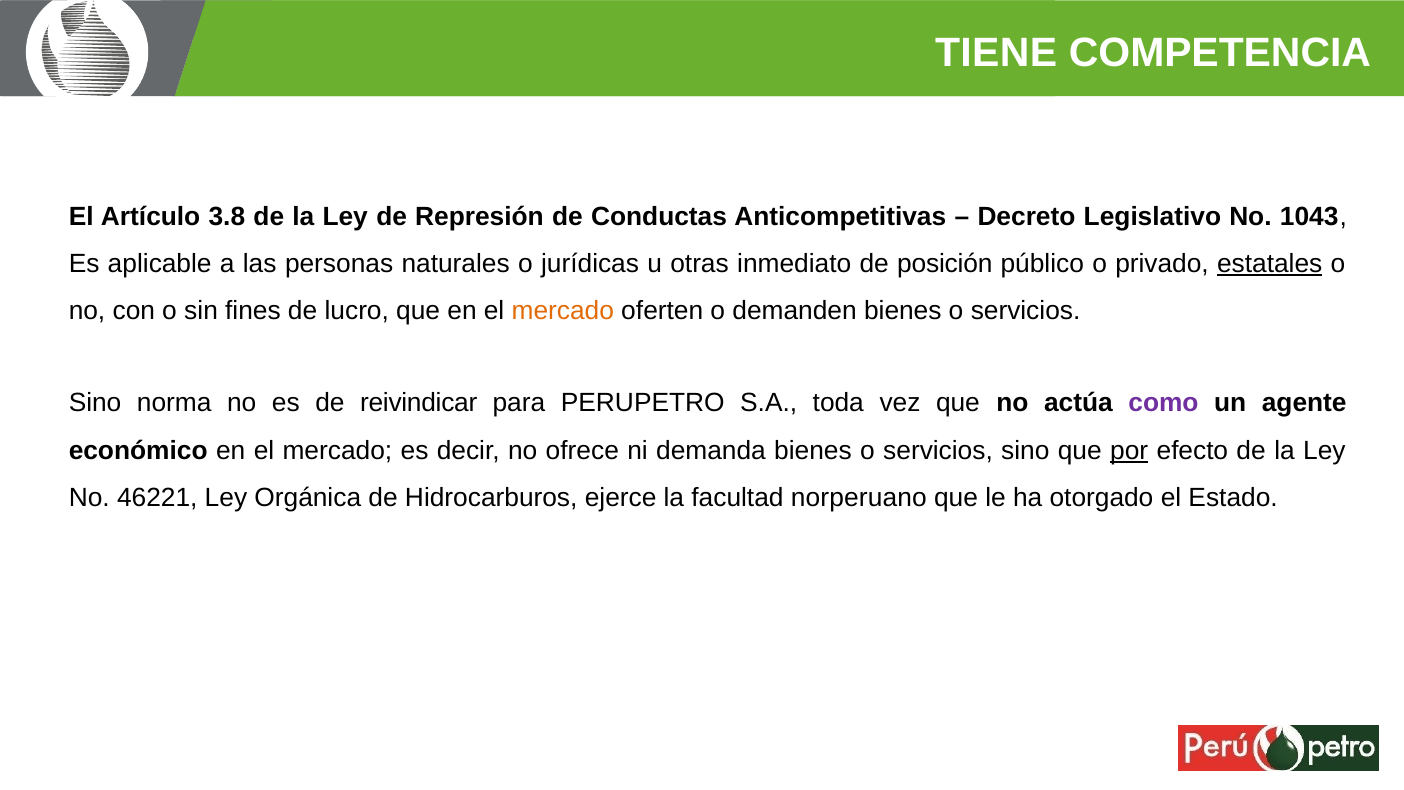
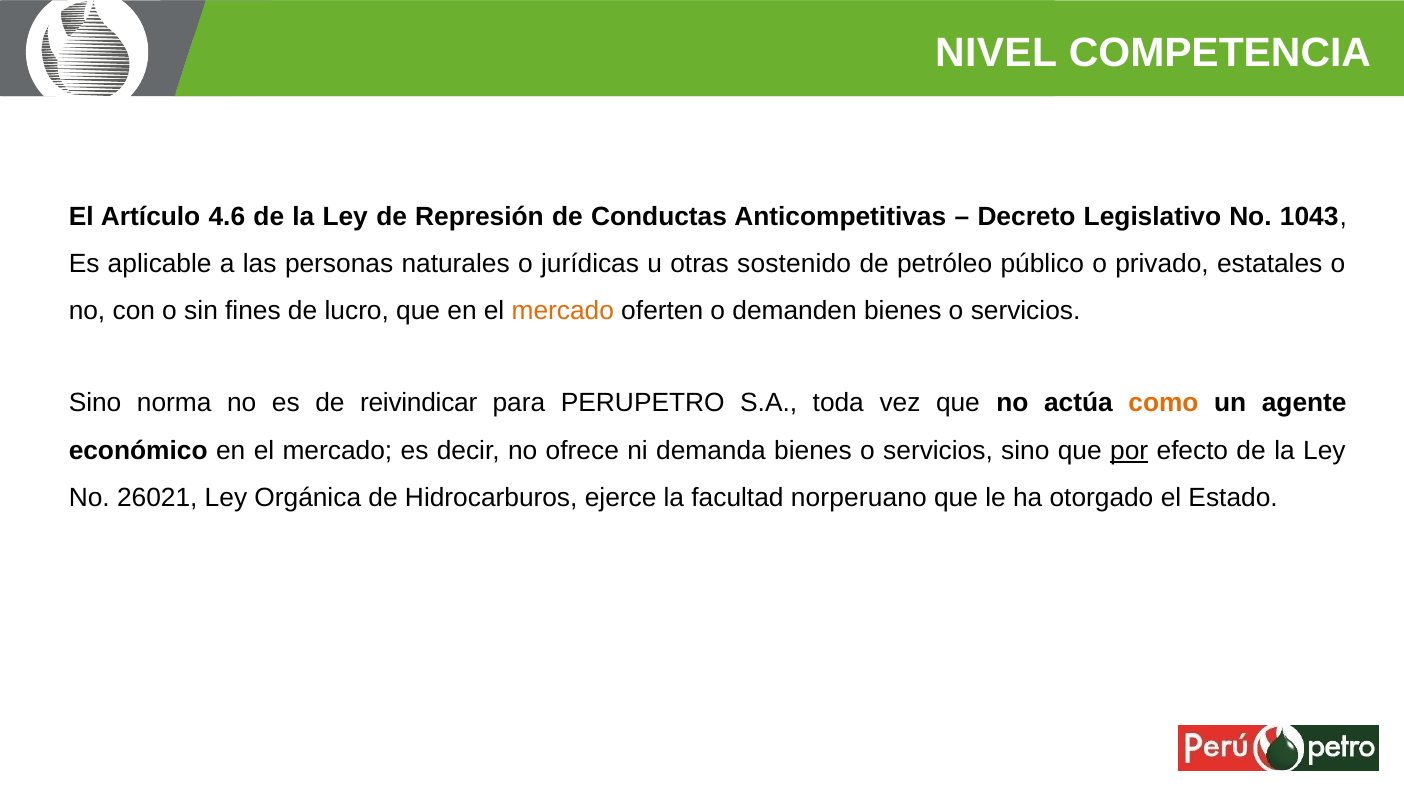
TIENE: TIENE -> NIVEL (996, 53)
3.8: 3.8 -> 4.6 (227, 216)
inmediato: inmediato -> sostenido (794, 264)
posición: posición -> petróleo (945, 264)
estatales underline: present -> none (1270, 264)
como colour: purple -> orange (1163, 403)
46221: 46221 -> 26021 (157, 498)
